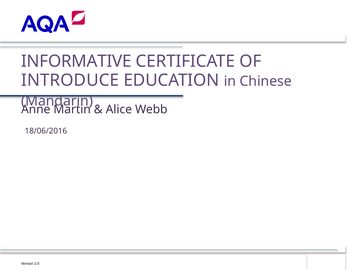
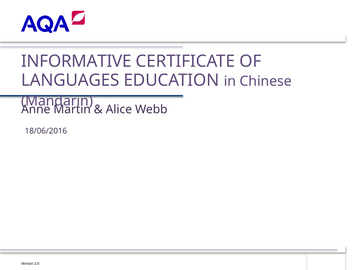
INTRODUCE: INTRODUCE -> LANGUAGES (70, 80)
